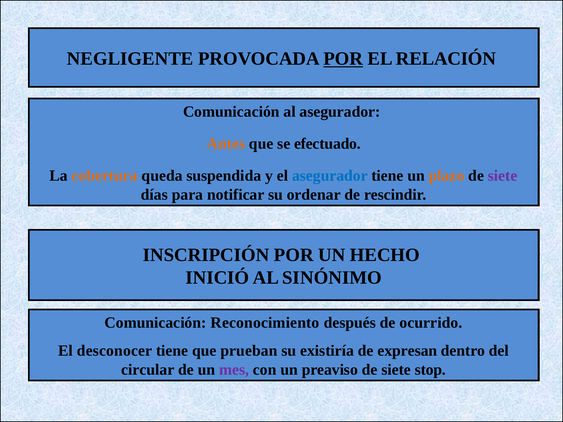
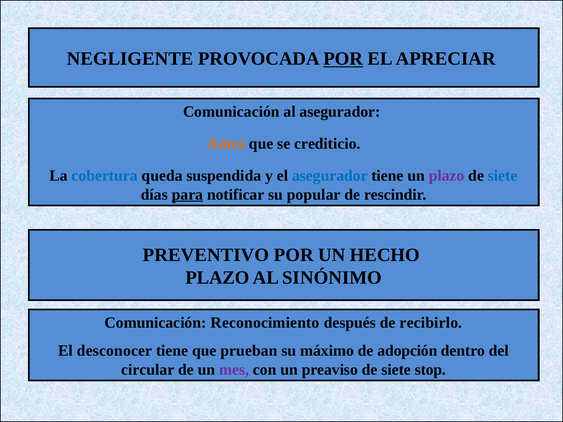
RELACIÓN: RELACIÓN -> APRECIAR (446, 59)
efectuado: efectuado -> crediticio (327, 144)
cobertura colour: orange -> blue (105, 176)
plazo colour: orange -> purple (447, 176)
siete colour: purple -> blue (503, 176)
para underline: none -> present (187, 195)
ordenar: ordenar -> popular (314, 195)
INSCRIPCIÓN: INSCRIPCIÓN -> PREVENTIVO (206, 255)
INICIÓ: INICIÓ -> PLAZO (217, 278)
ocurrido: ocurrido -> recibirlo (431, 323)
existiría: existiría -> máximo (327, 351)
expresan: expresan -> adopción (407, 351)
